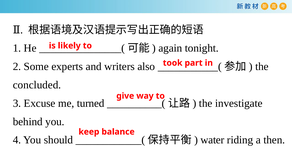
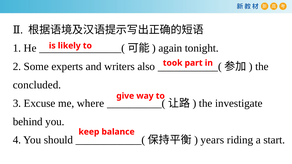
turned: turned -> where (91, 103)
water: water -> years (212, 140)
then: then -> start (274, 140)
